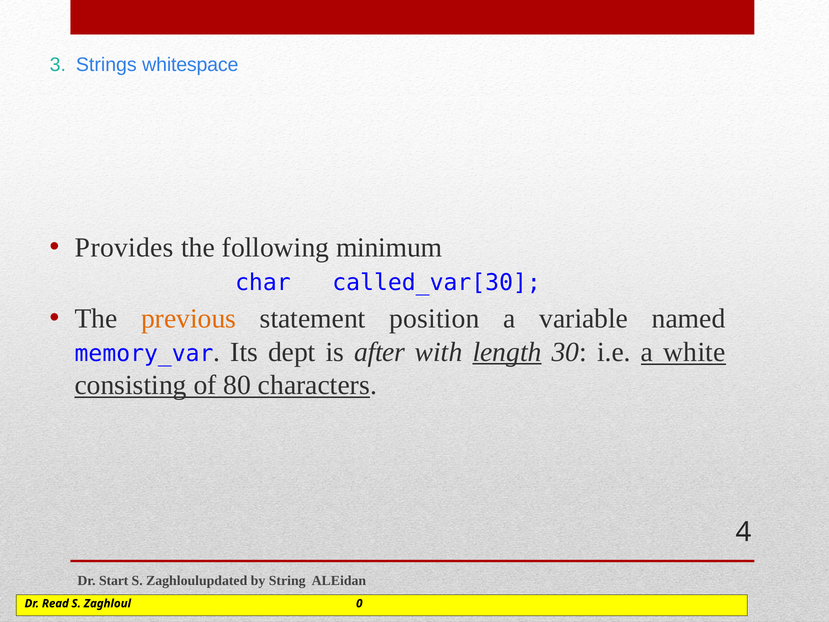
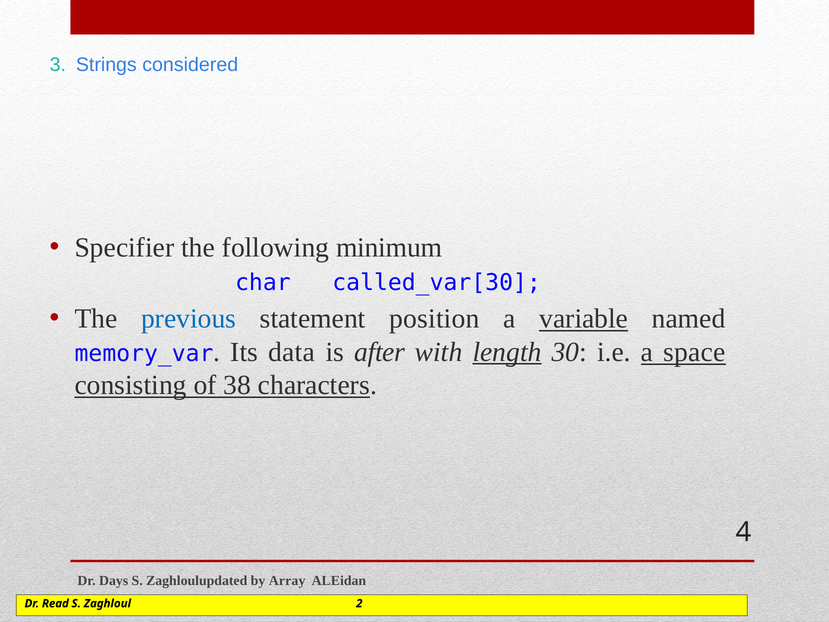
whitespace: whitespace -> considered (190, 65)
Provides: Provides -> Specifier (124, 248)
previous colour: orange -> blue (189, 319)
variable underline: none -> present (584, 319)
dept: dept -> data (292, 352)
white: white -> space (694, 352)
80: 80 -> 38 (237, 385)
Start: Start -> Days (114, 580)
String: String -> Array (287, 580)
0: 0 -> 2 (359, 603)
